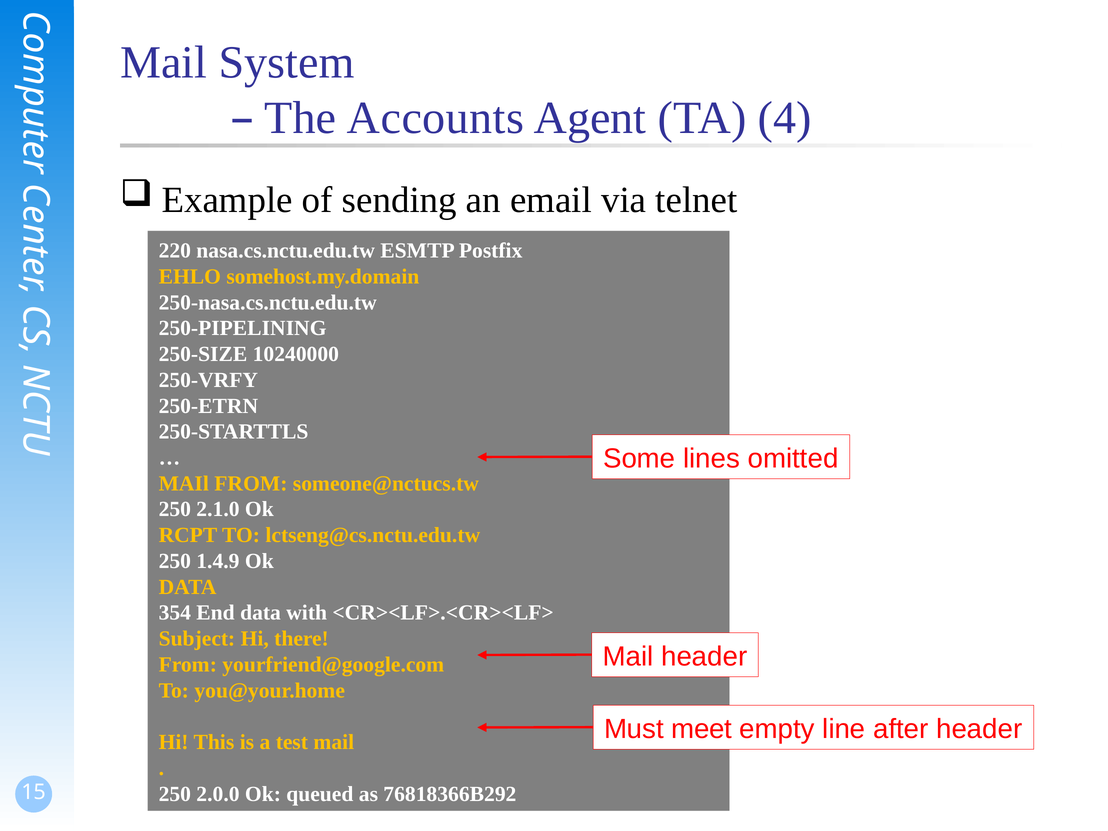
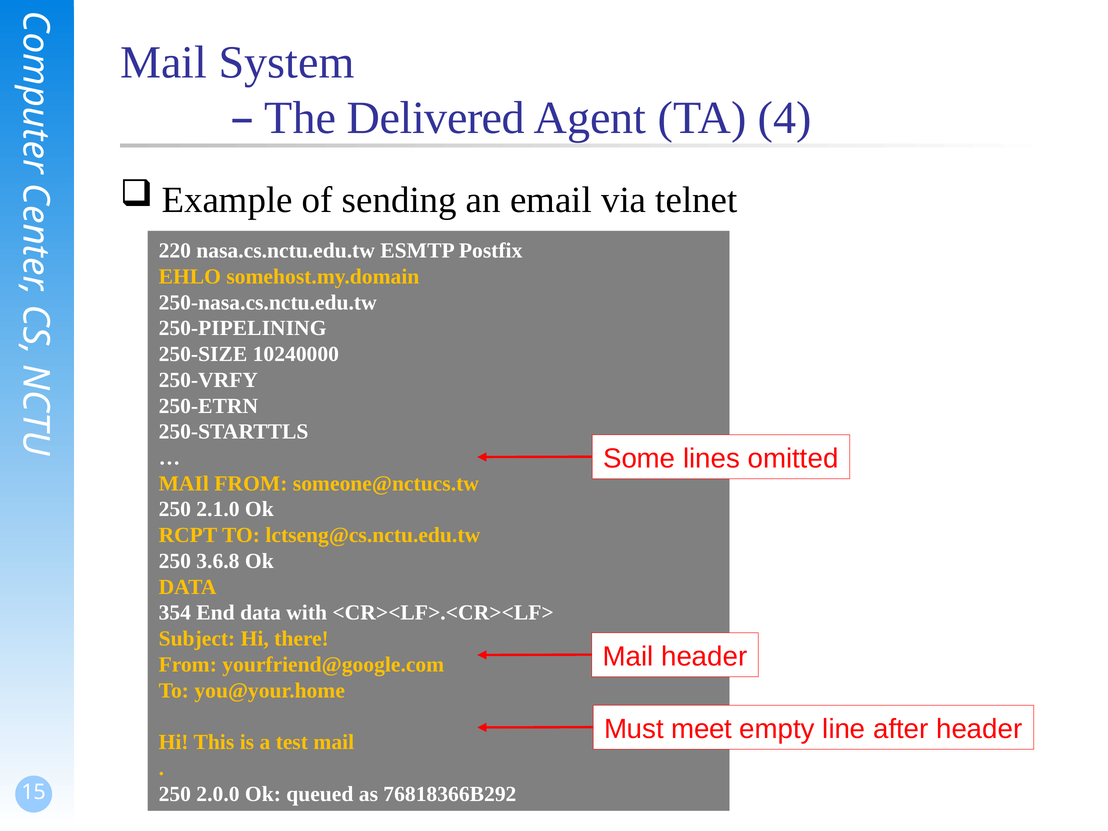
Accounts: Accounts -> Delivered (436, 118)
1.4.9: 1.4.9 -> 3.6.8 (218, 561)
